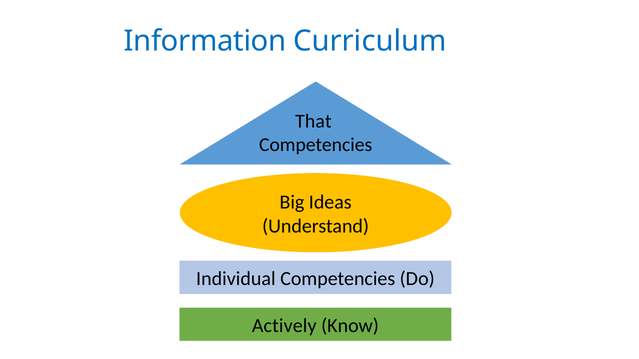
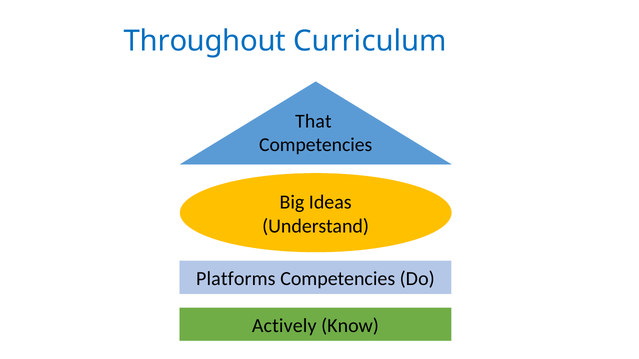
Information: Information -> Throughout (205, 41)
Individual: Individual -> Platforms (236, 279)
